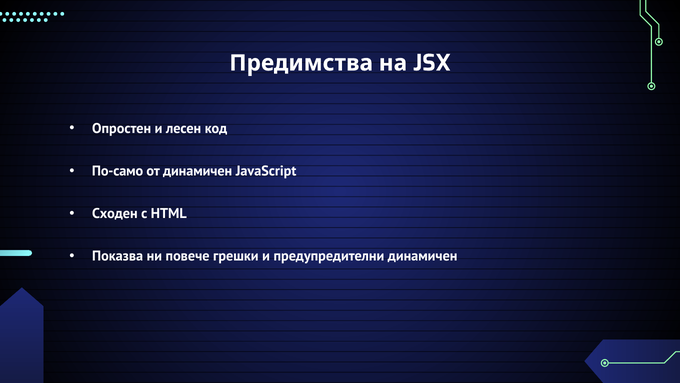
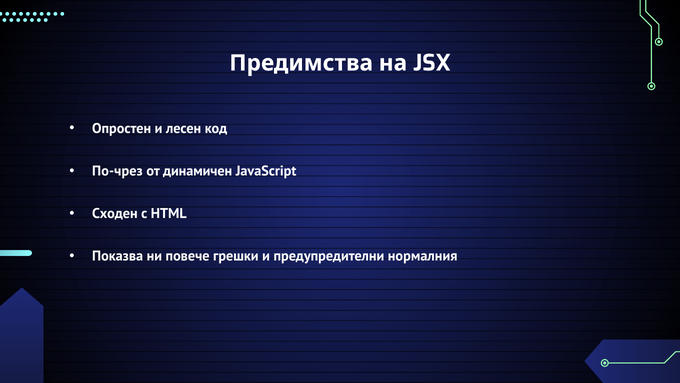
По-само: По-само -> По-чрез (117, 171)
предупредителни динамичен: динамичен -> нормалния (423, 256)
